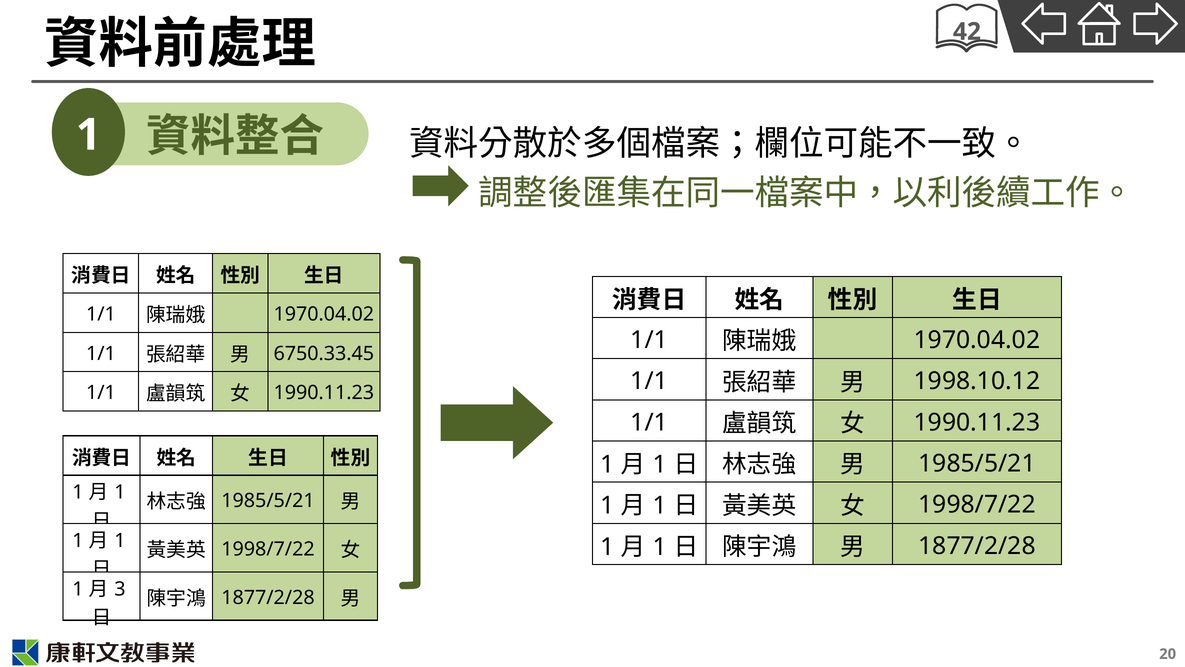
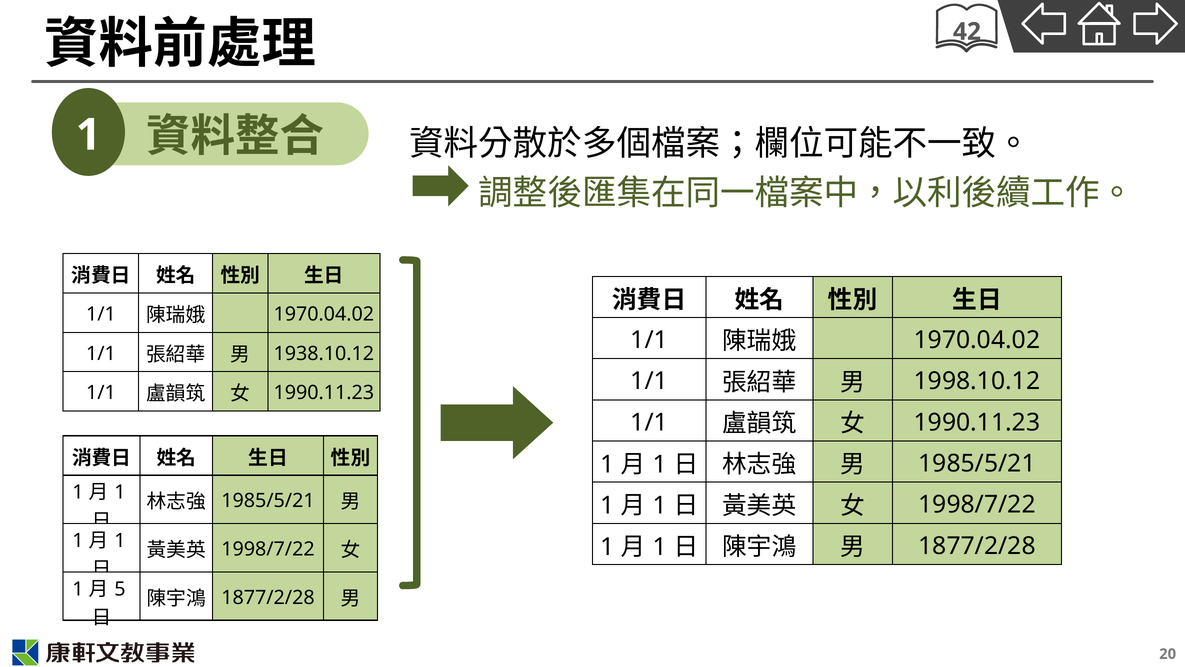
6750.33.45: 6750.33.45 -> 1938.10.12 (324, 353)
3: 3 -> 5 (120, 589)
